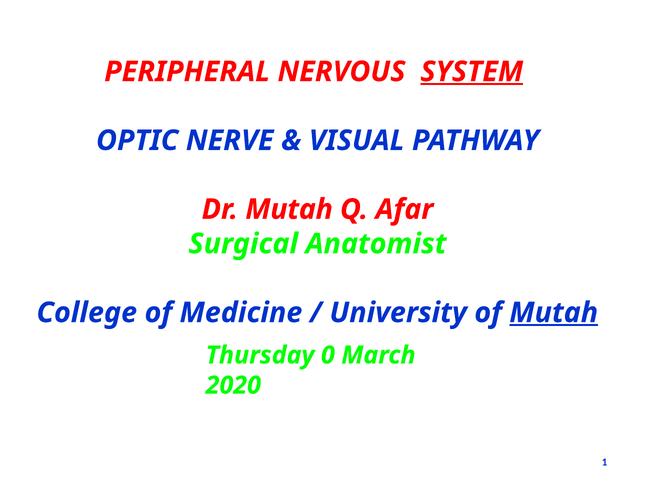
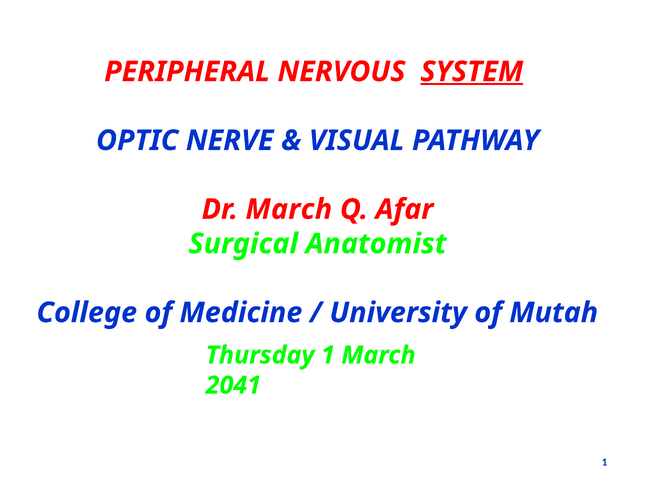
Dr Mutah: Mutah -> March (289, 210)
Mutah underline: present -> none (554, 313)
Thursday 0: 0 -> 1 (328, 356)
2020: 2020 -> 2041 (233, 386)
